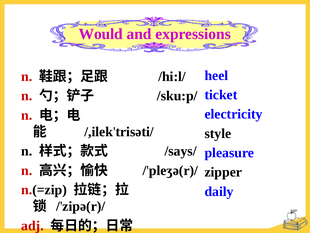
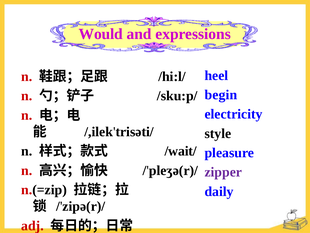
ticket: ticket -> begin (221, 95)
/says/: /says/ -> /wait/ (181, 151)
zipper colour: black -> purple (223, 172)
